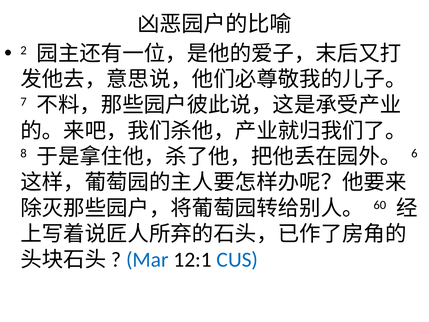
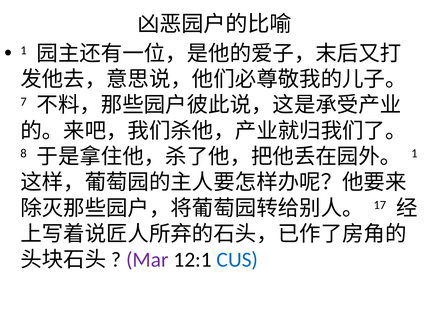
2: 2 -> 1 (24, 50)
6: 6 -> 1 (414, 153)
60: 60 -> 17 (380, 205)
Mar colour: blue -> purple (147, 260)
